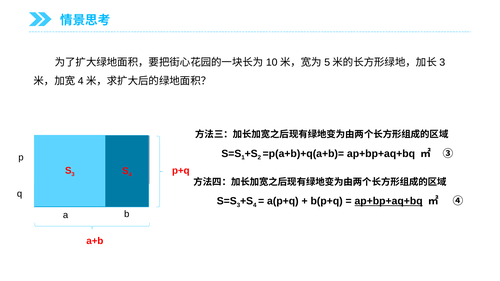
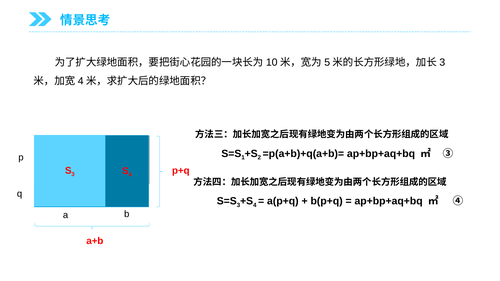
ap+bp+aq+bq underline: present -> none (389, 201)
